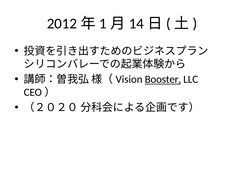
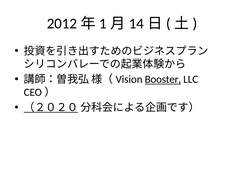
（２０２０ underline: none -> present (51, 108)
